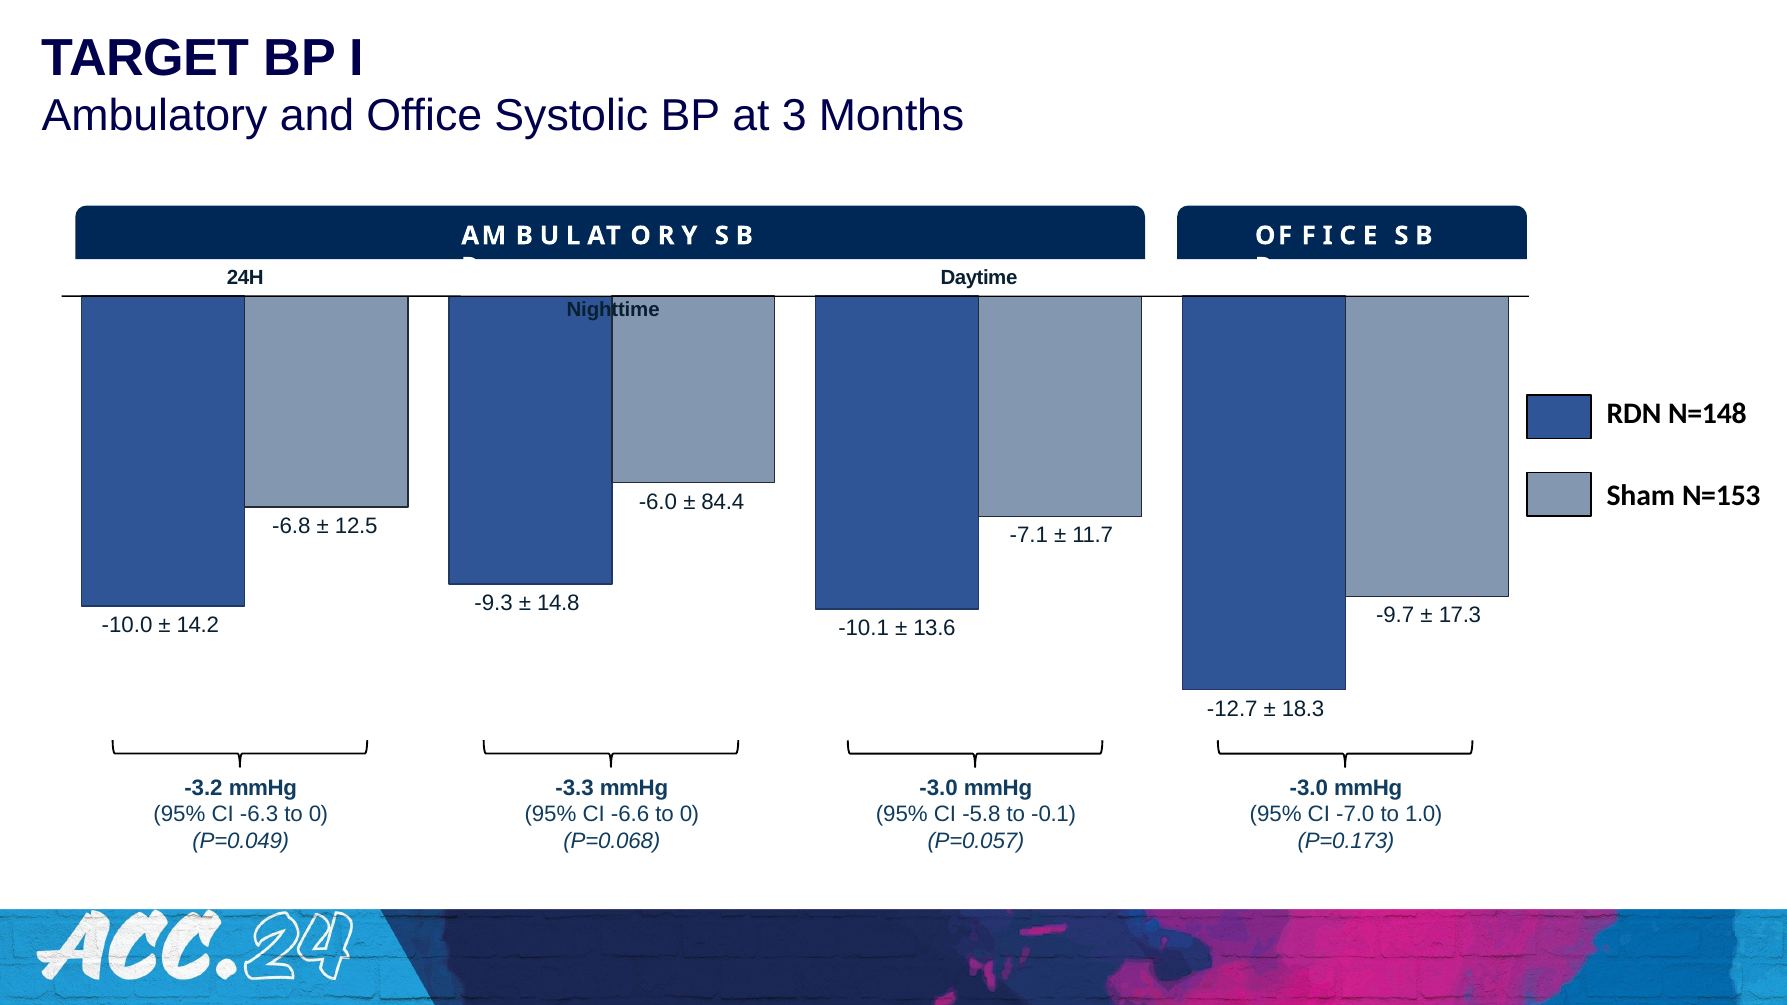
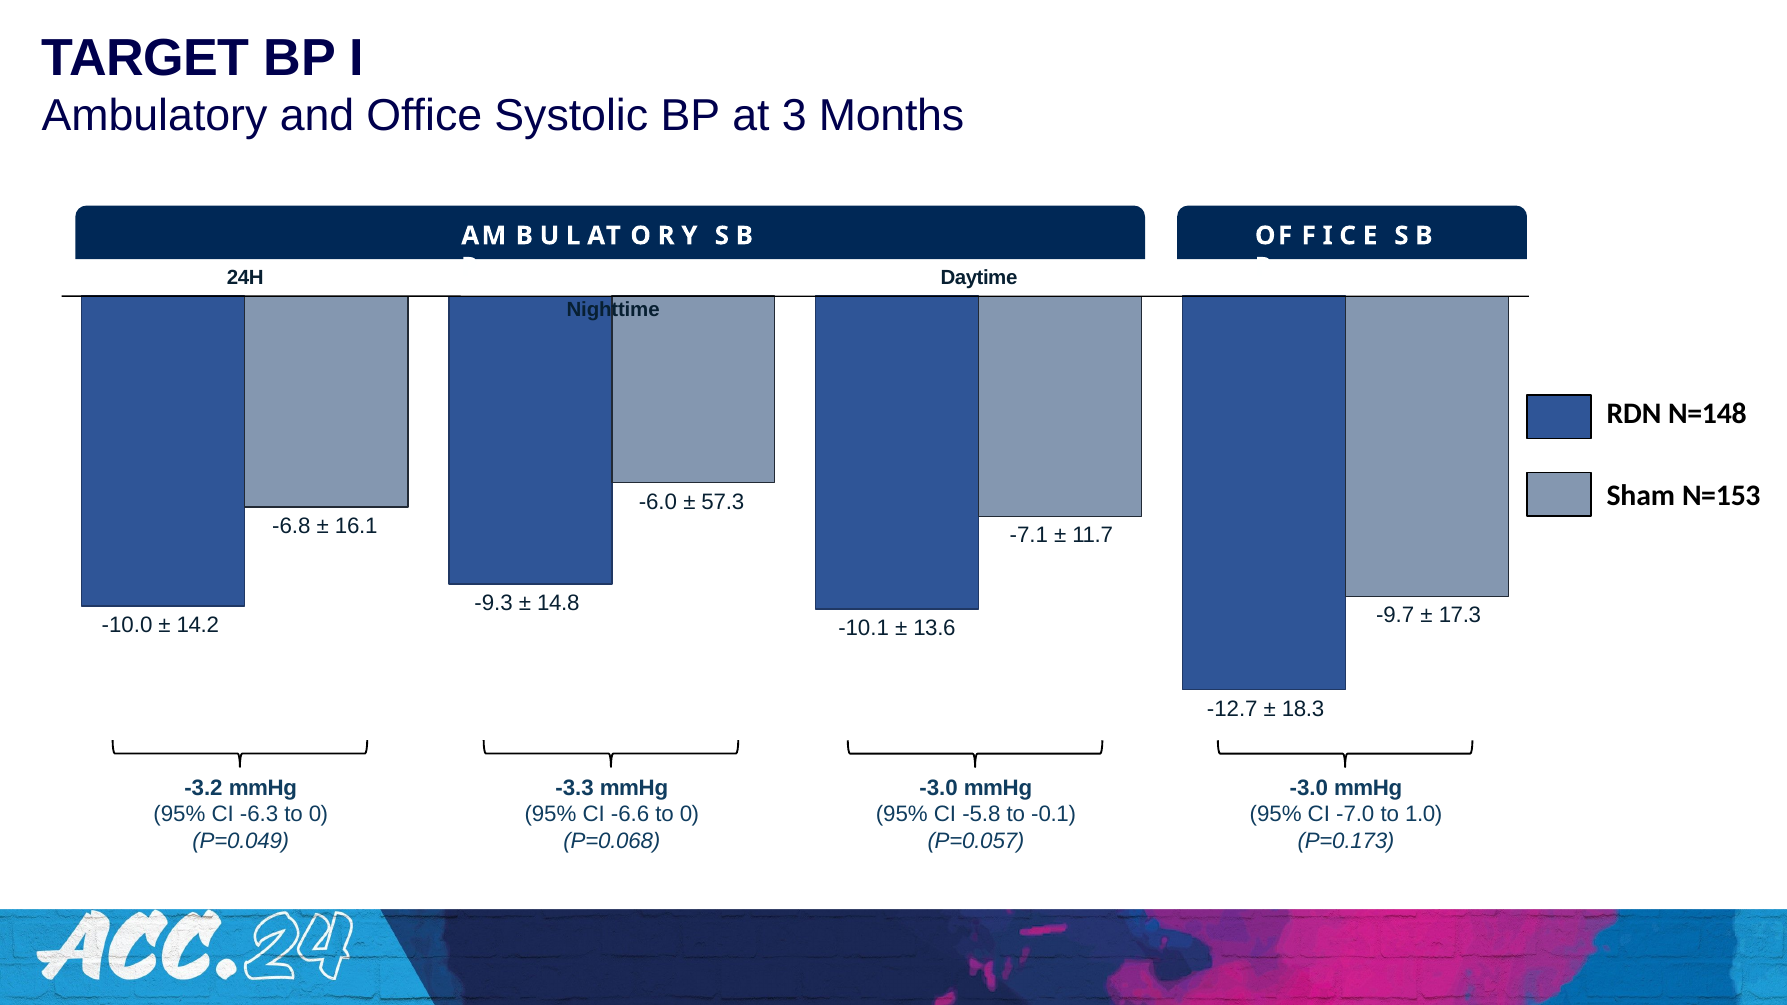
84.4: 84.4 -> 57.3 (723, 502)
12.5: 12.5 -> 16.1 (356, 526)
